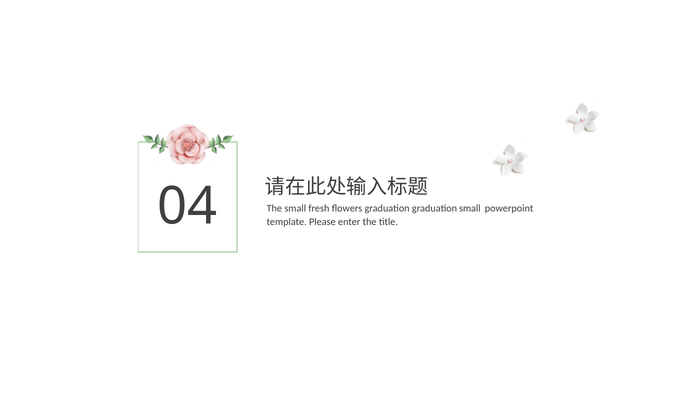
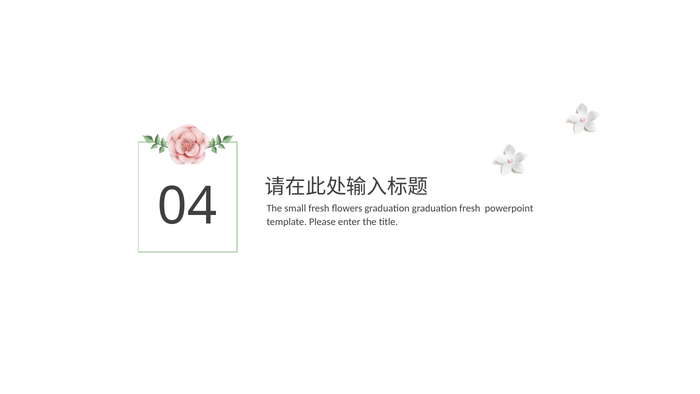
graduation small: small -> fresh (470, 208)
